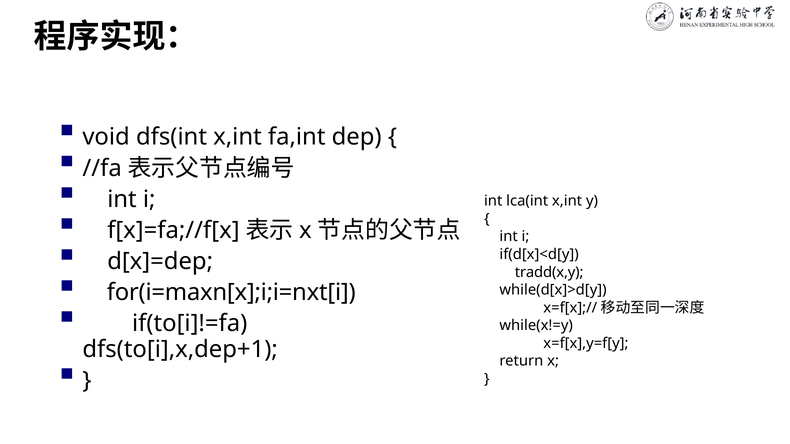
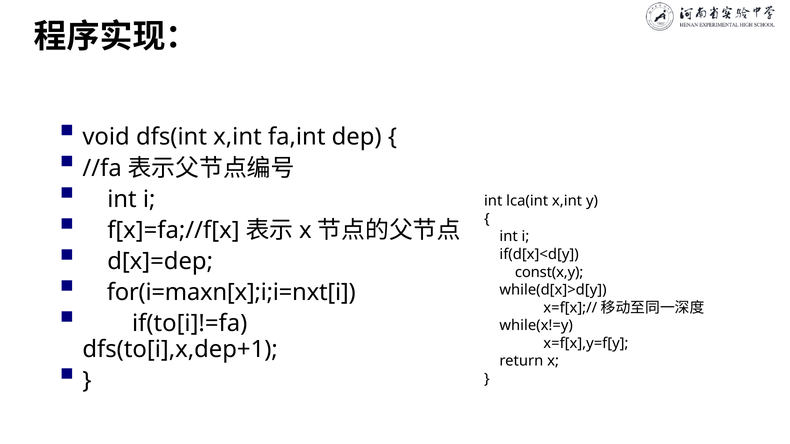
tradd(x,y: tradd(x,y -> const(x,y (549, 272)
